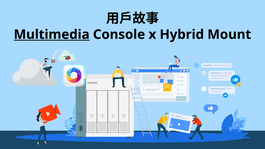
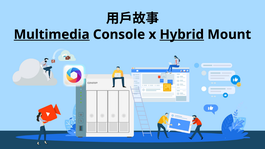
Hybrid underline: none -> present (182, 35)
